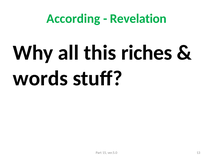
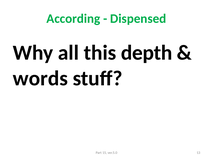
Revelation: Revelation -> Dispensed (138, 19)
riches: riches -> depth (147, 53)
